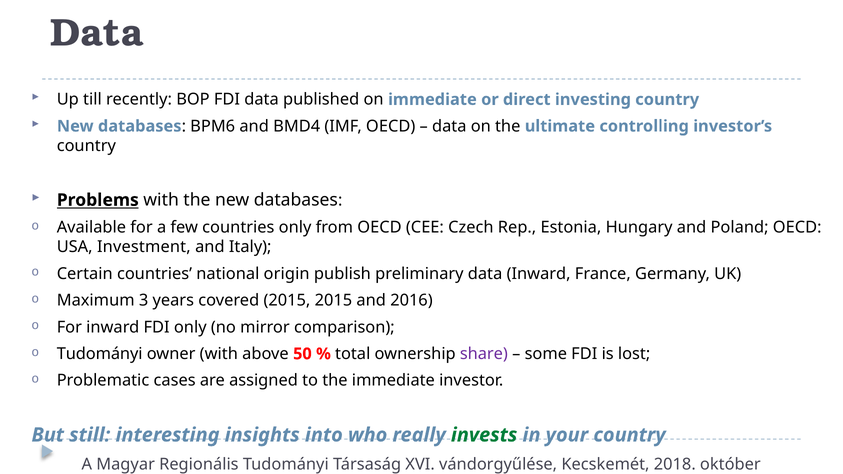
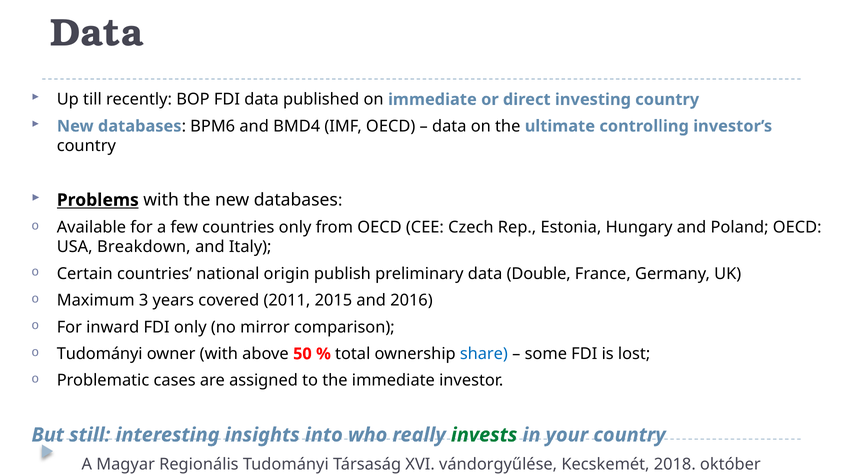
Investment: Investment -> Breakdown (144, 247)
data Inward: Inward -> Double (539, 274)
covered 2015: 2015 -> 2011 (287, 301)
share colour: purple -> blue (484, 354)
